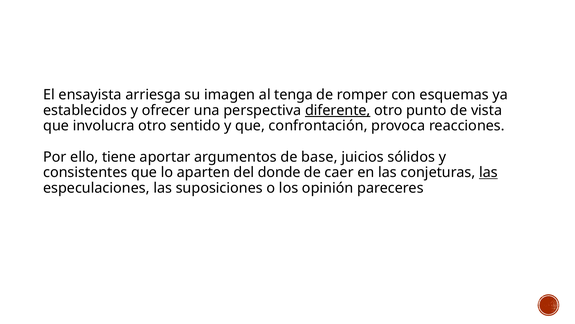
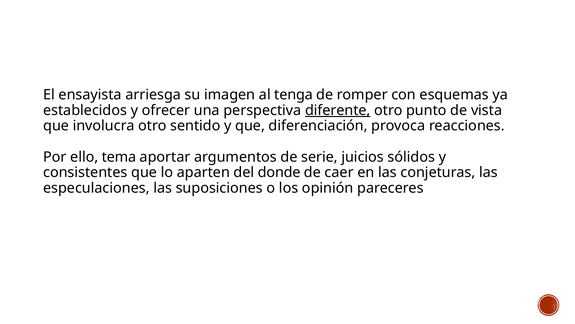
confrontación: confrontación -> diferenciación (318, 126)
tiene: tiene -> tema (119, 157)
base: base -> serie (320, 157)
las underline: present -> none (488, 172)
